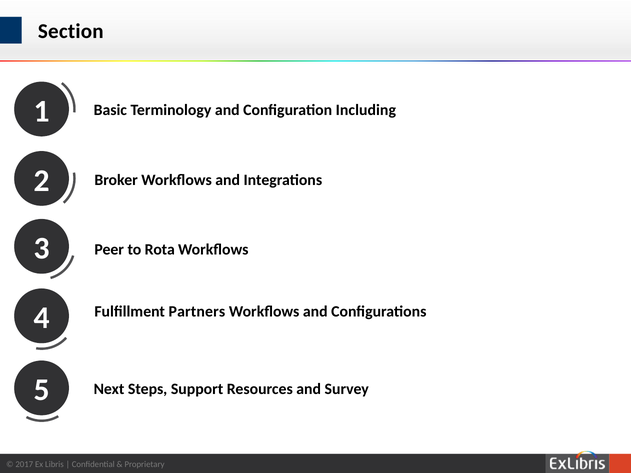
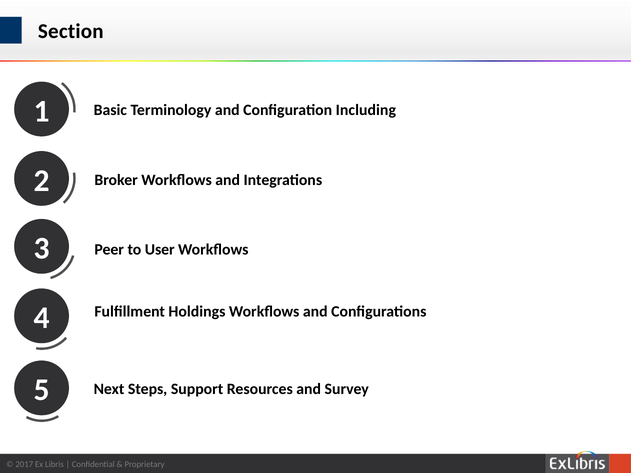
Rota: Rota -> User (160, 250)
Partners: Partners -> Holdings (197, 312)
